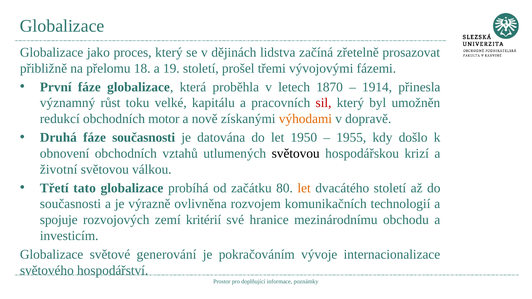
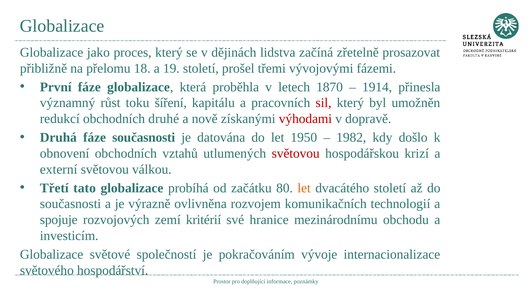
velké: velké -> šíření (171, 103)
motor: motor -> druhé (164, 119)
výhodami colour: orange -> red (305, 119)
1955: 1955 -> 1982 (351, 138)
světovou colour: black -> red (296, 154)
životní: životní -> externí (59, 170)
generování: generování -> společností (167, 255)
